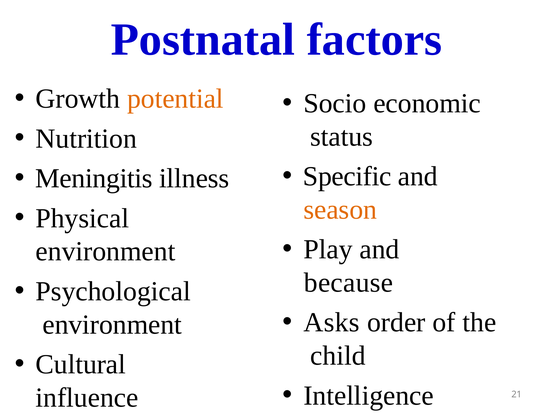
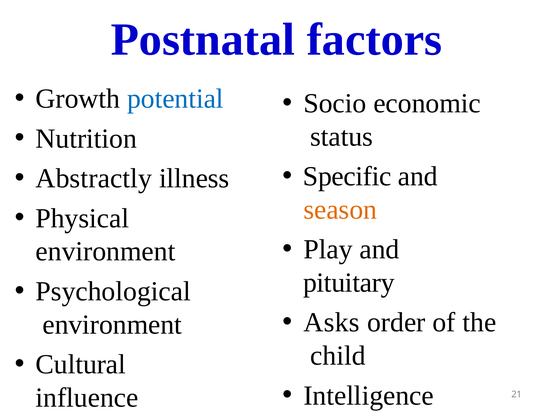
potential colour: orange -> blue (175, 99)
Meningitis: Meningitis -> Abstractly (94, 179)
because: because -> pituitary (349, 283)
